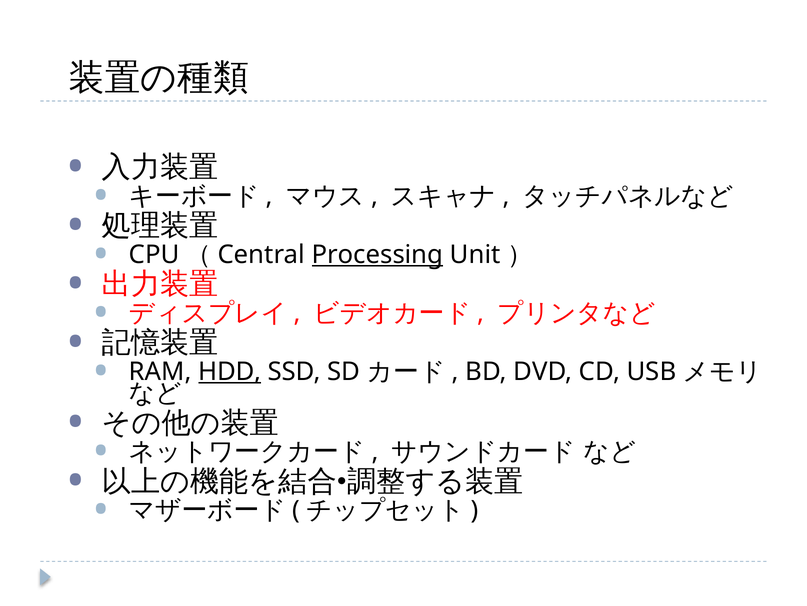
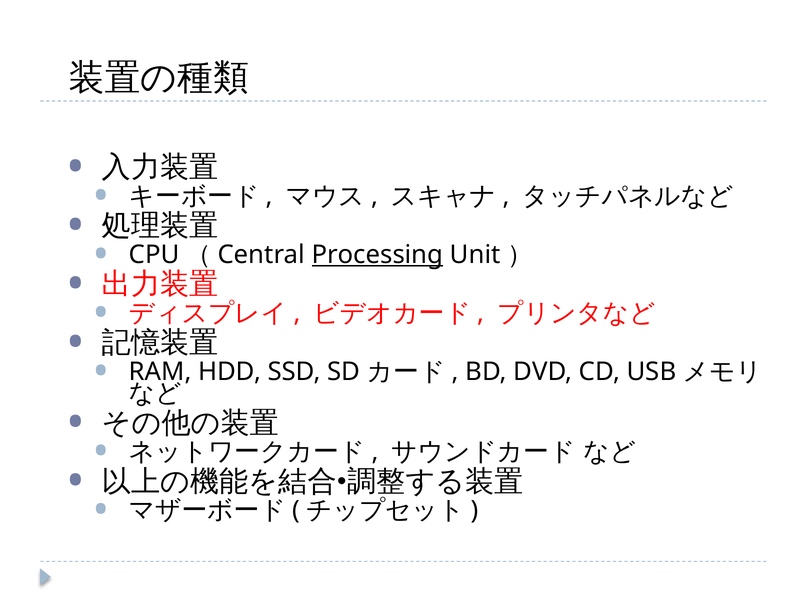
HDD underline: present -> none (230, 371)
